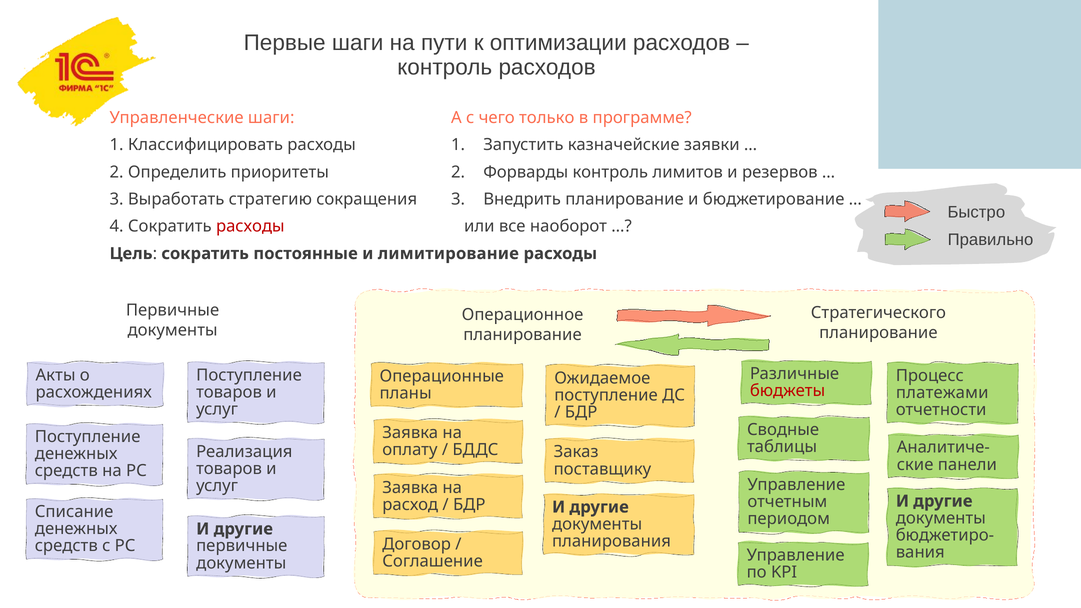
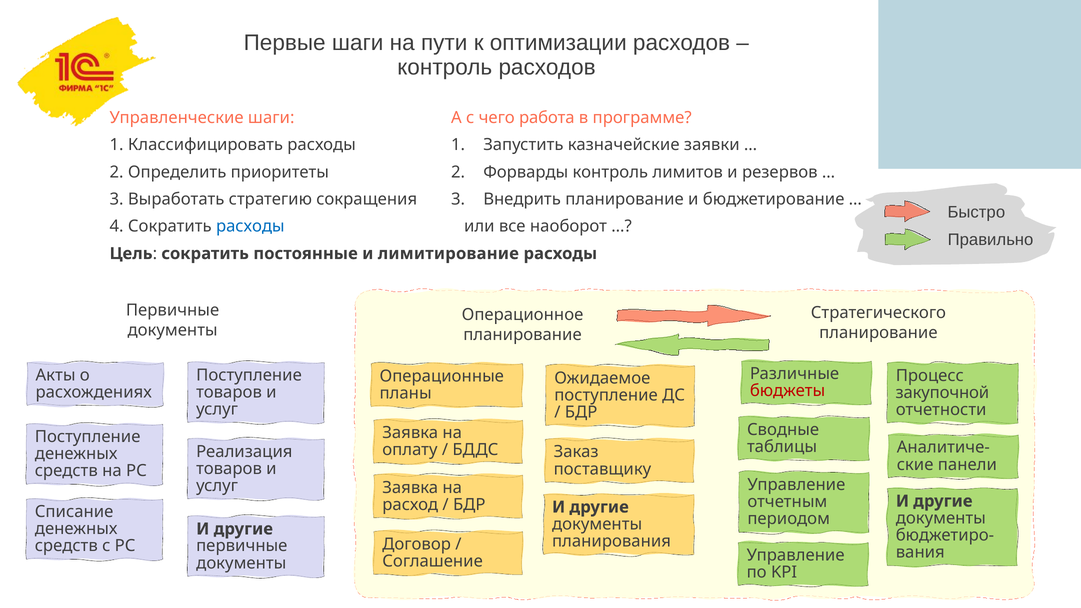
только: только -> работа (547, 118)
расходы colour: red -> blue (250, 226)
платежами: платежами -> закупочной (942, 393)
